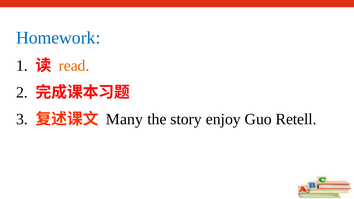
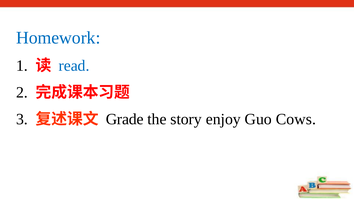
read colour: orange -> blue (74, 66)
Many: Many -> Grade (125, 119)
Retell: Retell -> Cows (296, 119)
